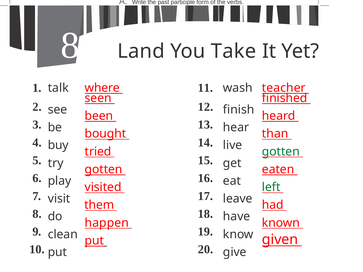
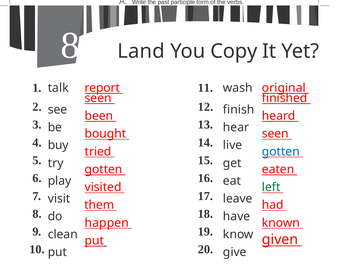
Take: Take -> Copy (234, 51)
where: where -> report (102, 88)
teacher: teacher -> original (284, 88)
than: than -> seen (275, 134)
gotten colour: green -> blue (281, 152)
